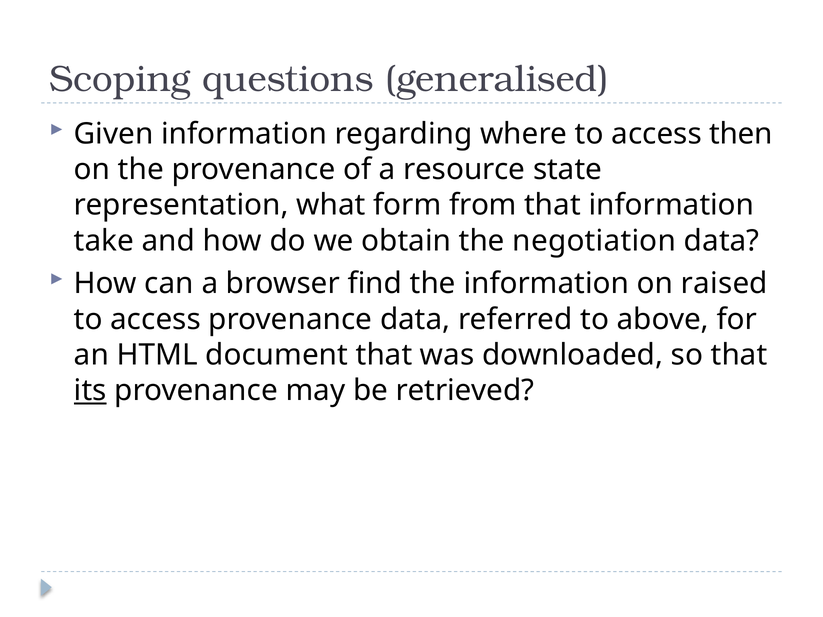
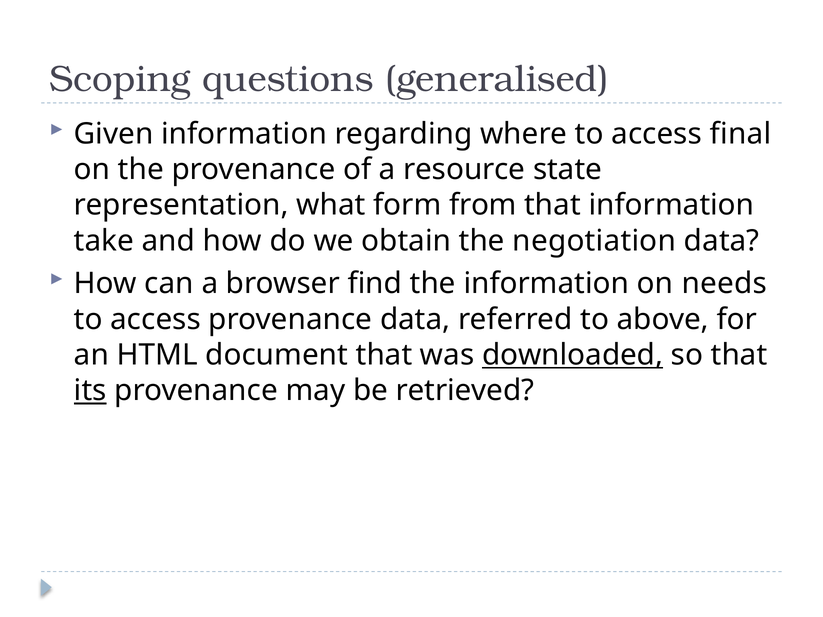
then: then -> final (741, 134)
raised: raised -> needs (724, 284)
downloaded underline: none -> present (573, 355)
